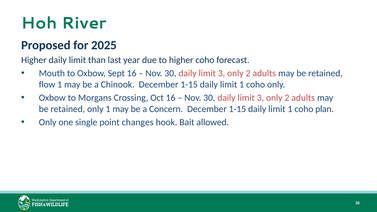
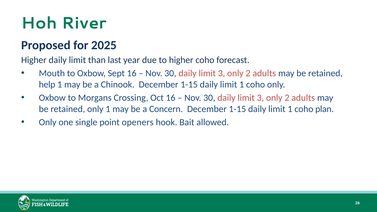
flow: flow -> help (47, 85)
changes: changes -> openers (138, 122)
